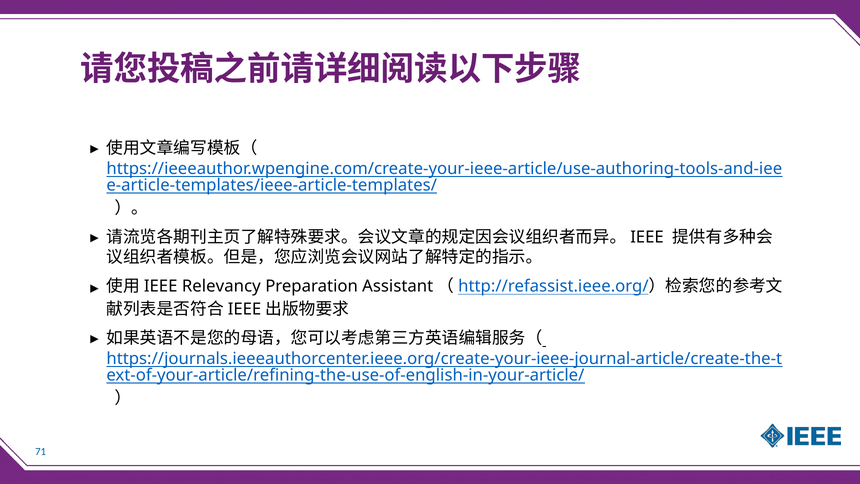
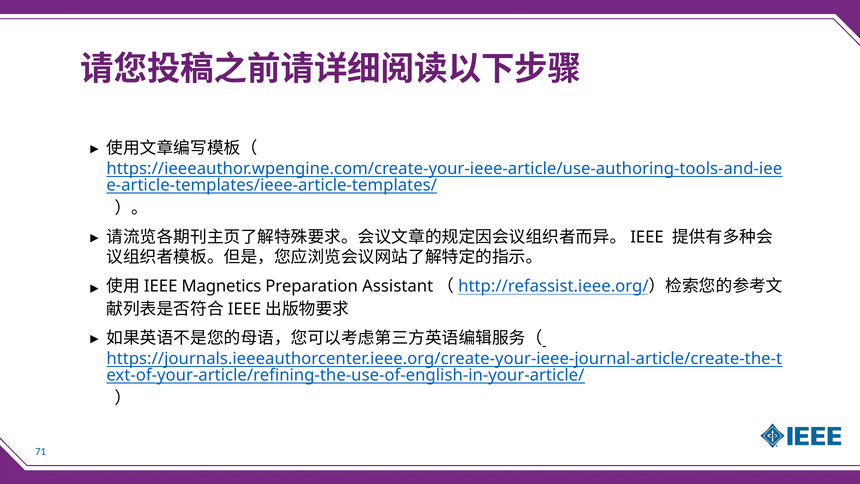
Relevancy: Relevancy -> Magnetics (221, 286)
